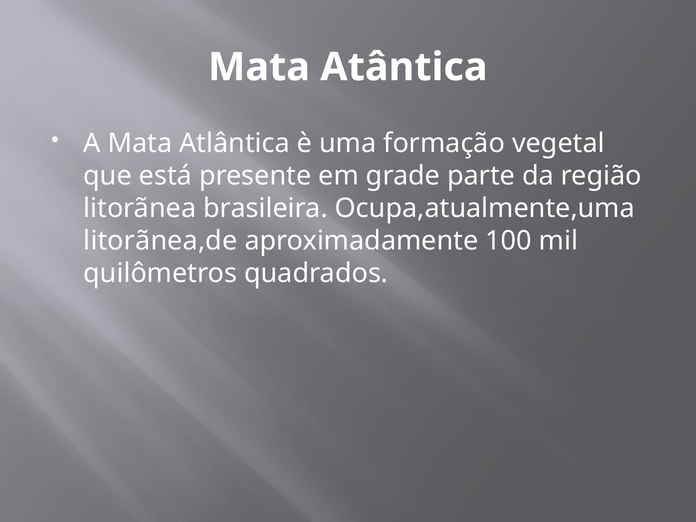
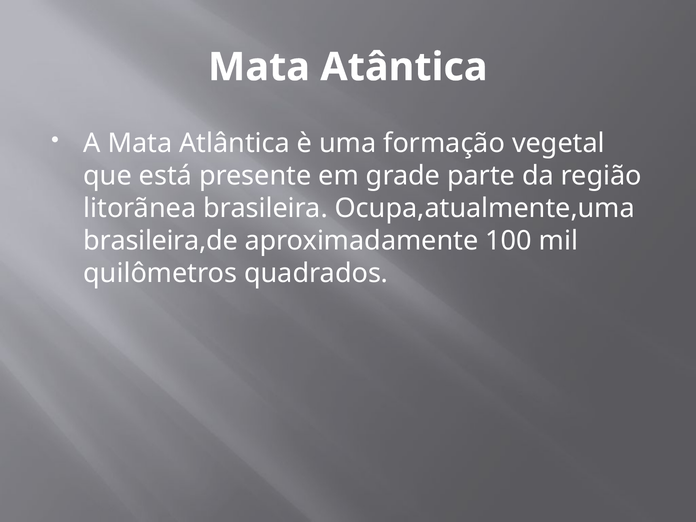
litorãnea,de: litorãnea,de -> brasileira,de (161, 241)
